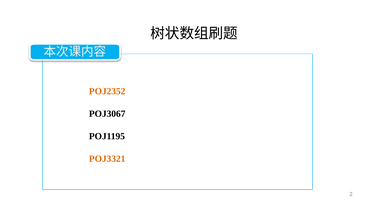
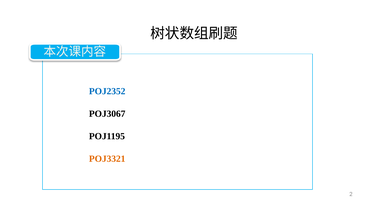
POJ2352 colour: orange -> blue (107, 91)
